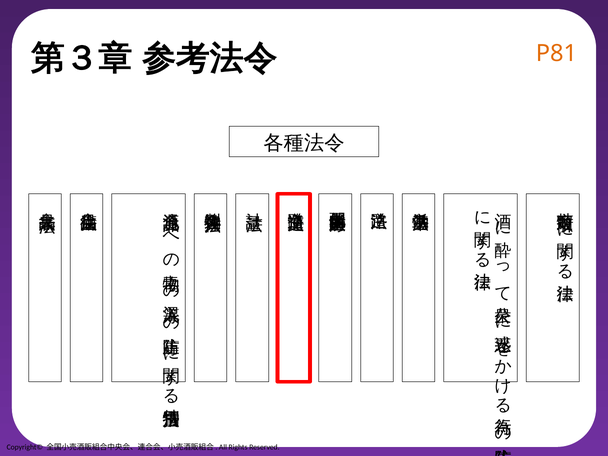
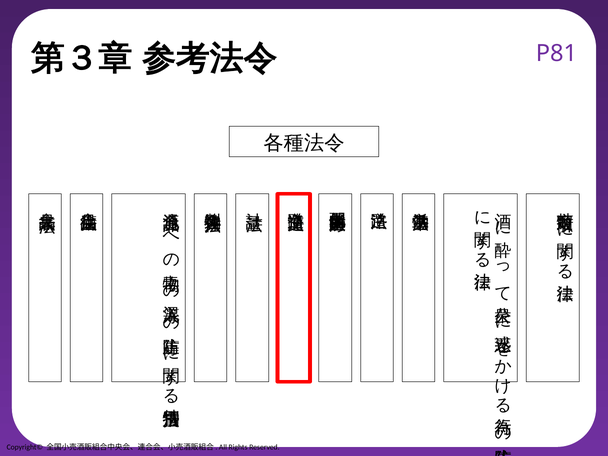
P81 colour: orange -> purple (556, 53)
